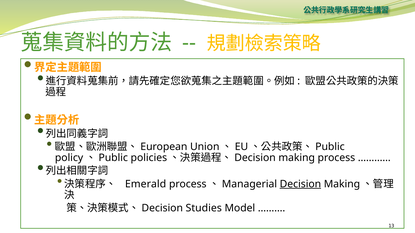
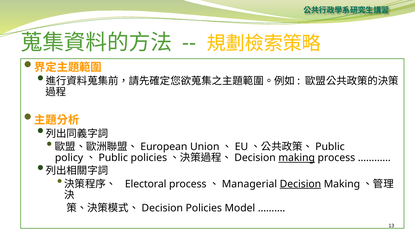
making underline: none -> present (297, 158)
Emerald: Emerald -> Electoral (146, 184)
Decision Studies: Studies -> Policies (204, 209)
